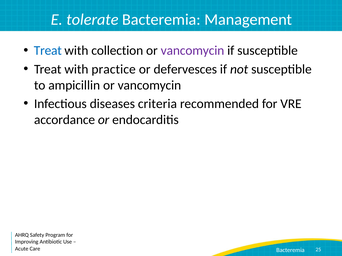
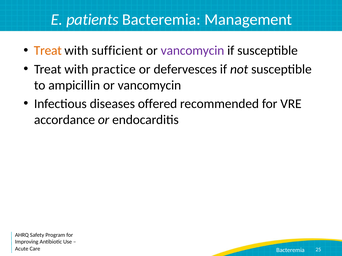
tolerate: tolerate -> patients (93, 20)
Treat colour: blue -> orange (48, 51)
collection: collection -> sufficient (117, 51)
criteria: criteria -> offered (158, 104)
